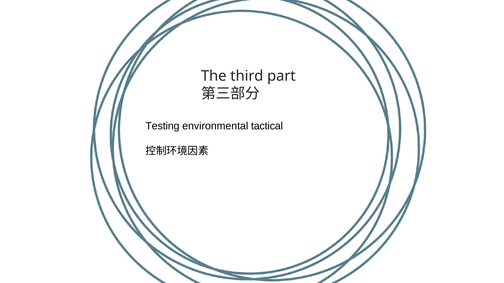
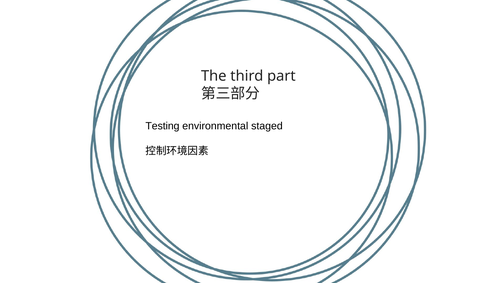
tactical: tactical -> staged (267, 126)
